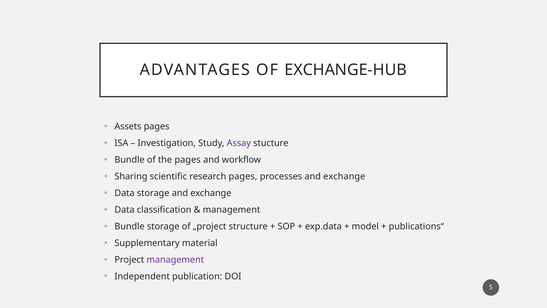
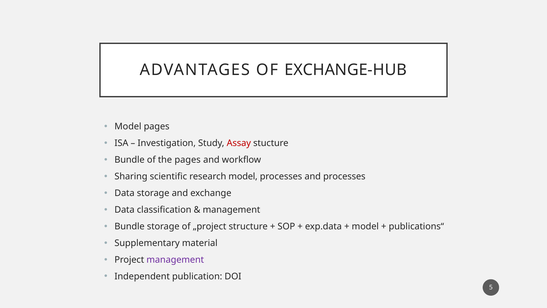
Assets: Assets -> Model (128, 127)
Assay colour: purple -> red (239, 143)
research pages: pages -> model (243, 176)
processes and exchange: exchange -> processes (344, 176)
